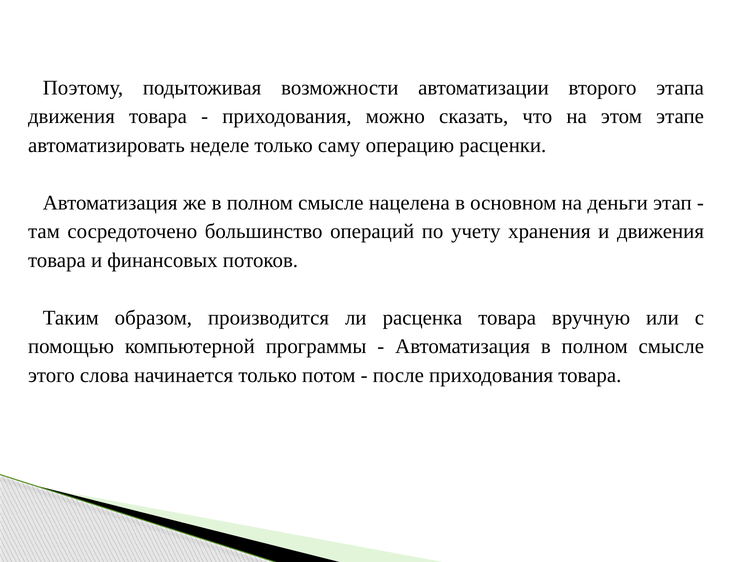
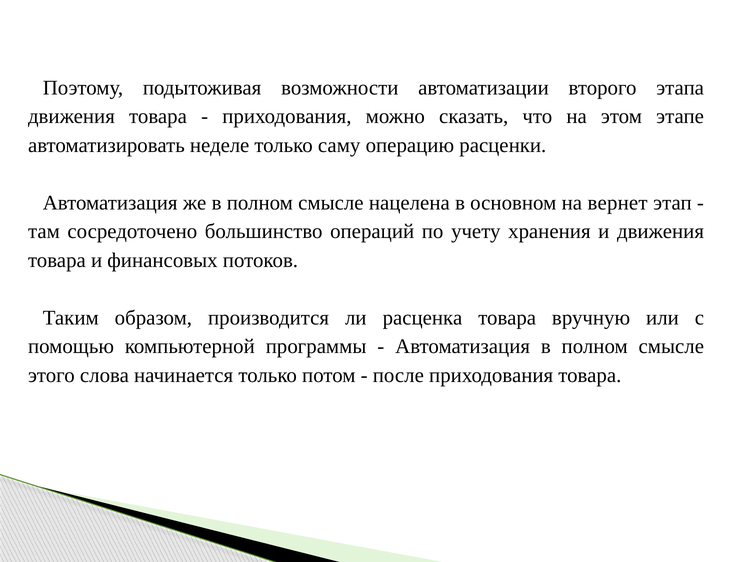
деньги: деньги -> вернет (618, 203)
